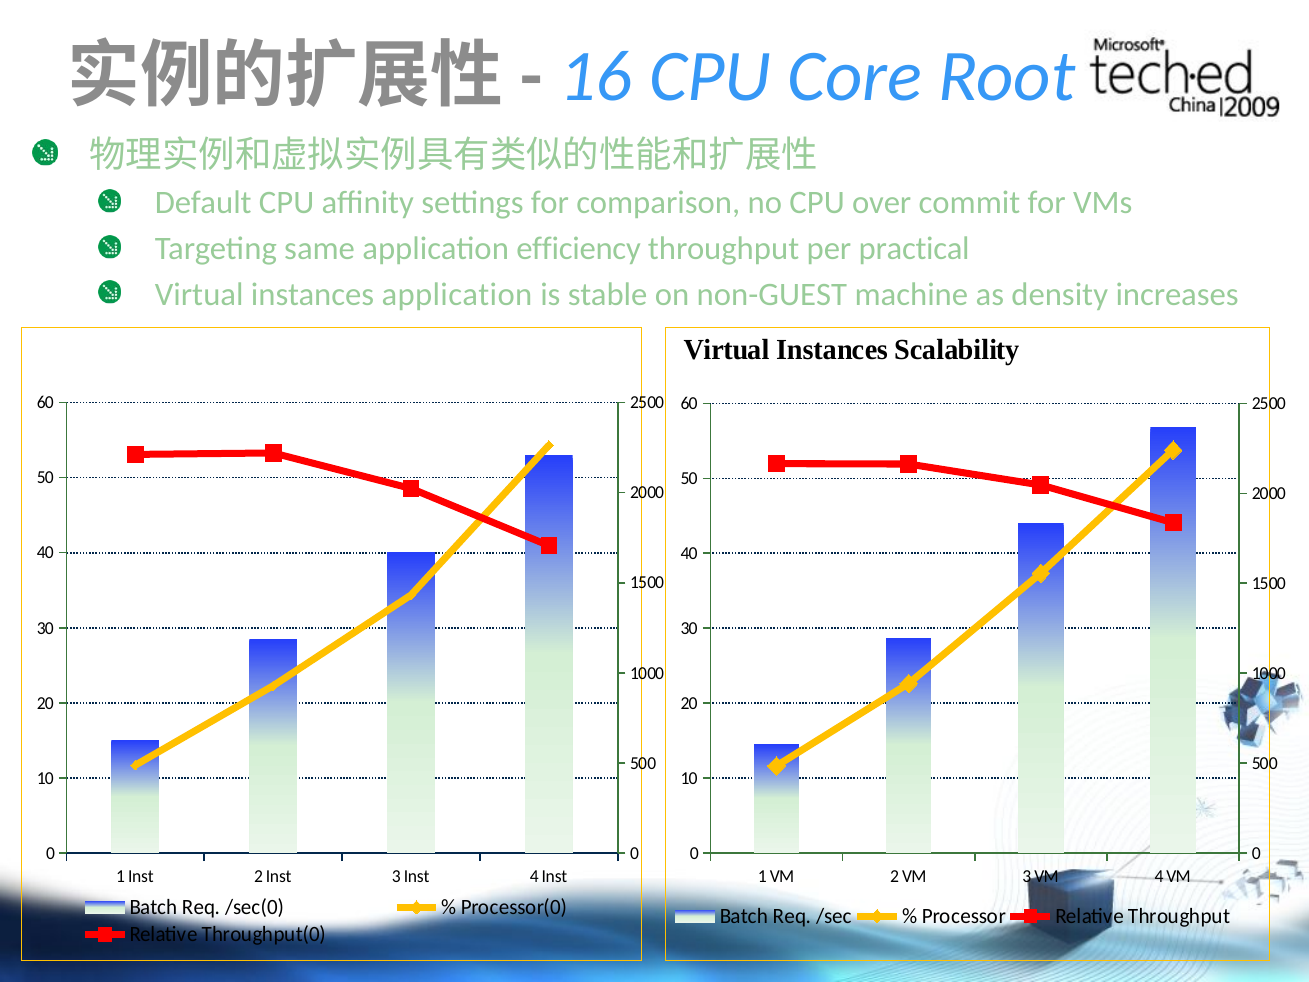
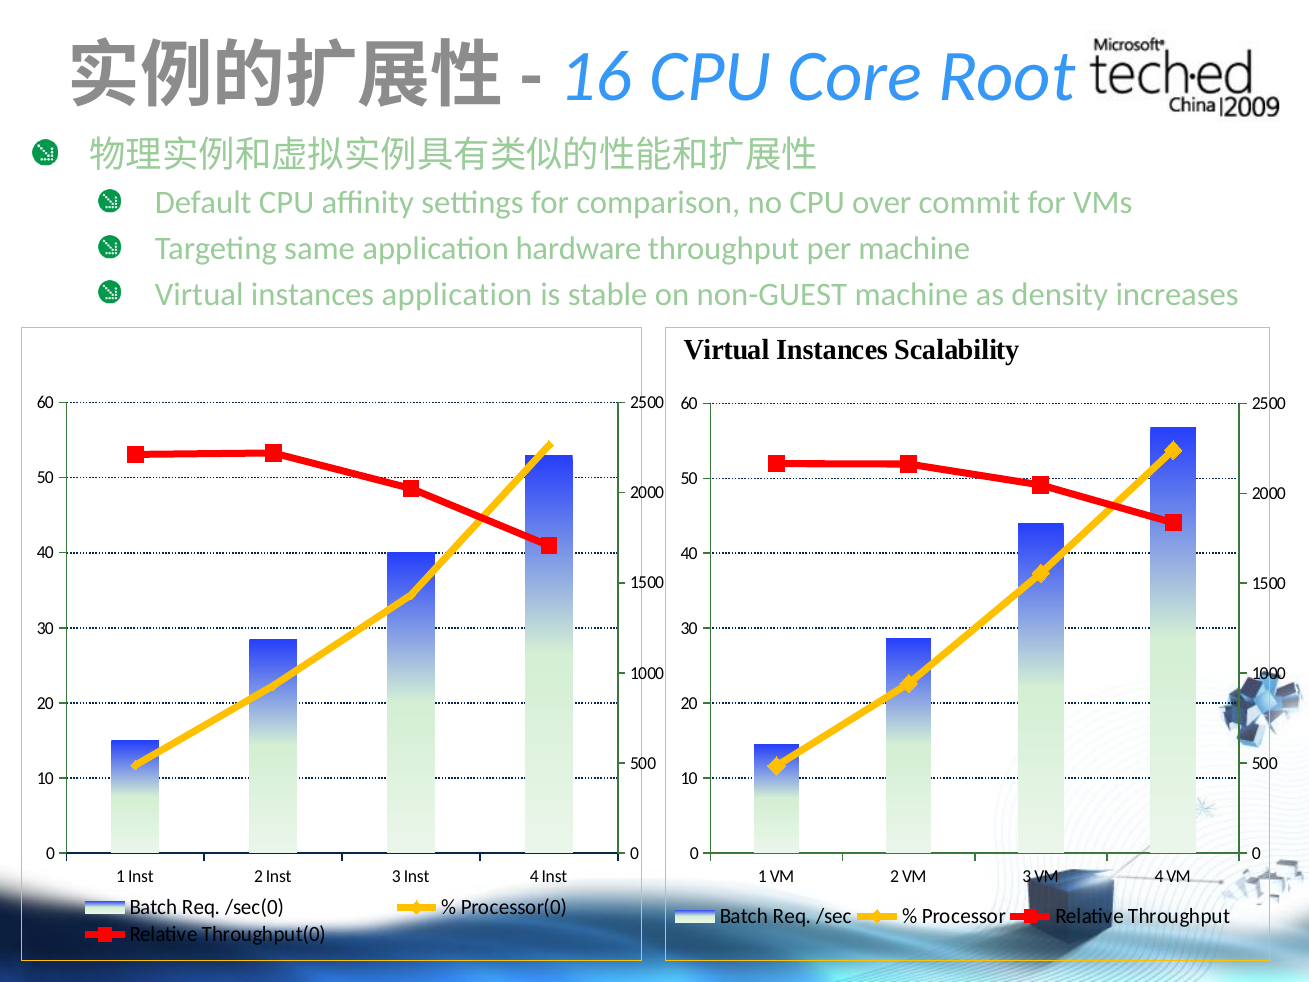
efficiency: efficiency -> hardware (579, 249)
per practical: practical -> machine (914, 249)
